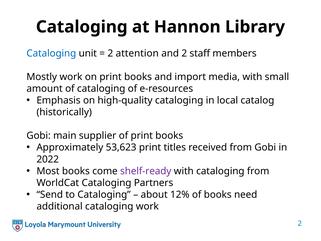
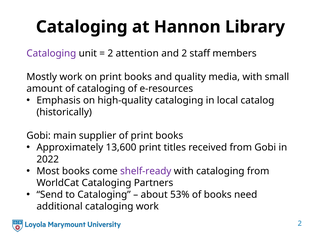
Cataloging colour: blue -> purple (51, 53)
import: import -> quality (190, 77)
53,623: 53,623 -> 13,600 (121, 147)
12%: 12% -> 53% (180, 194)
